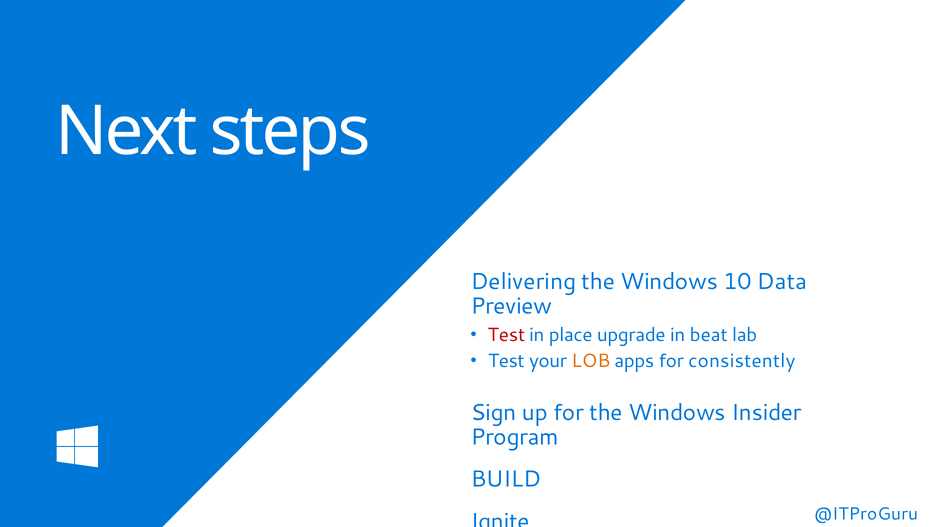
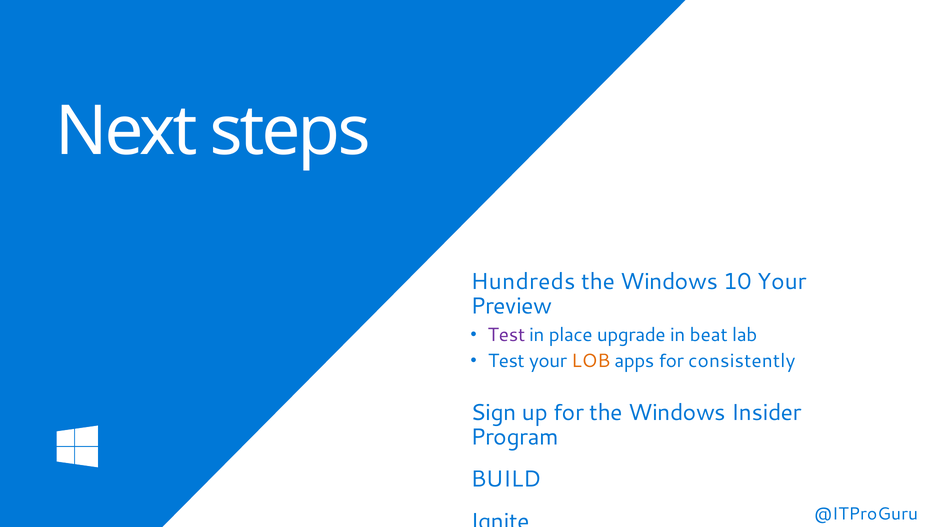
Delivering: Delivering -> Hundreds (523, 281)
10 Data: Data -> Your (782, 281)
Test colour: red -> purple (506, 335)
